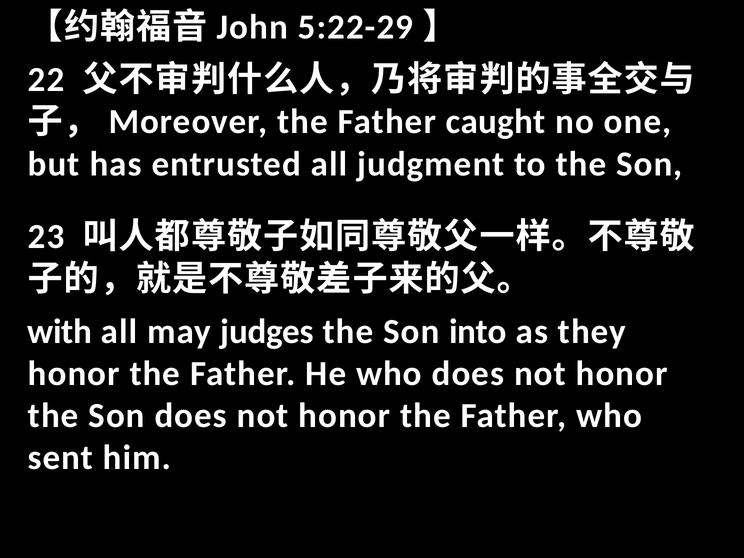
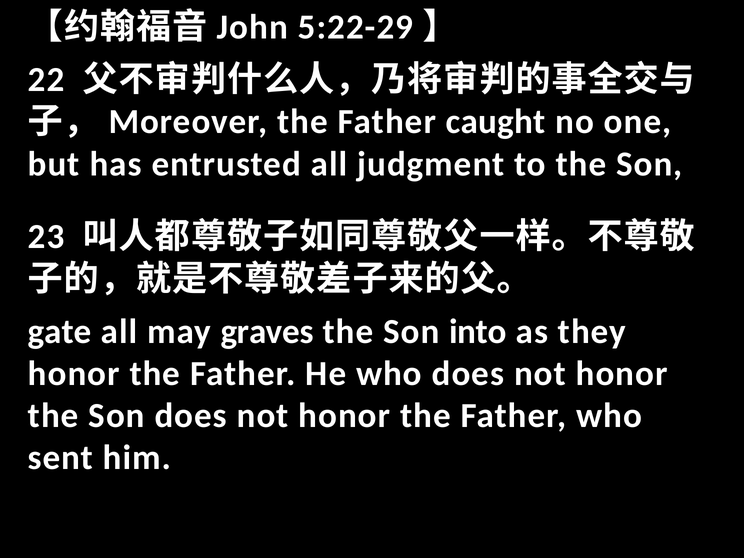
with: with -> gate (60, 331)
judges: judges -> graves (267, 331)
